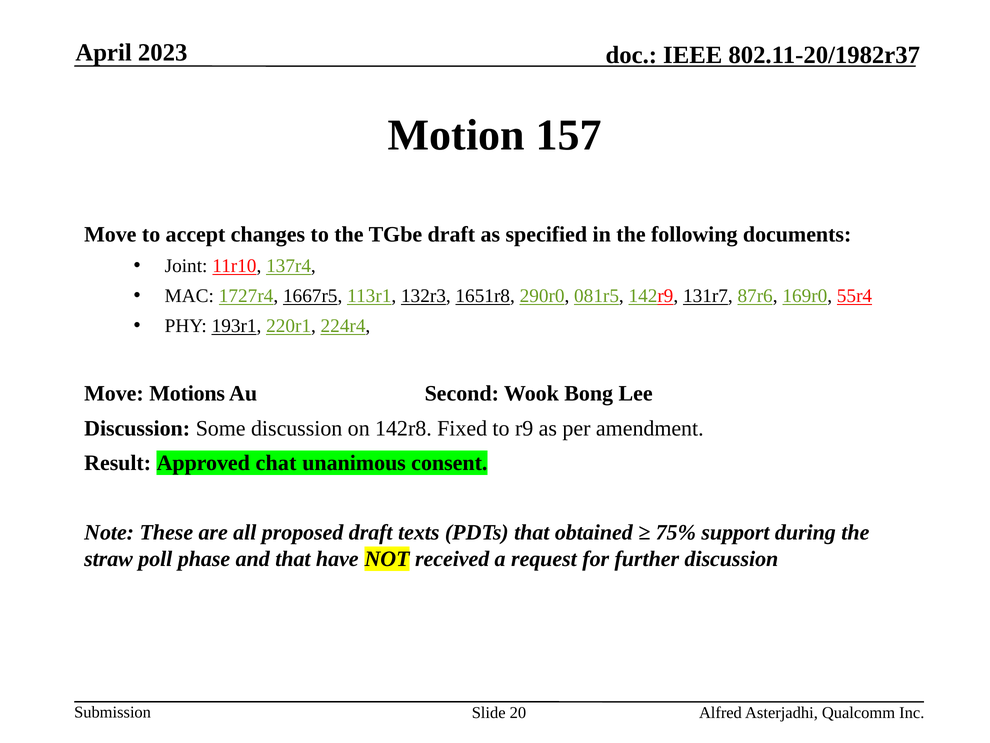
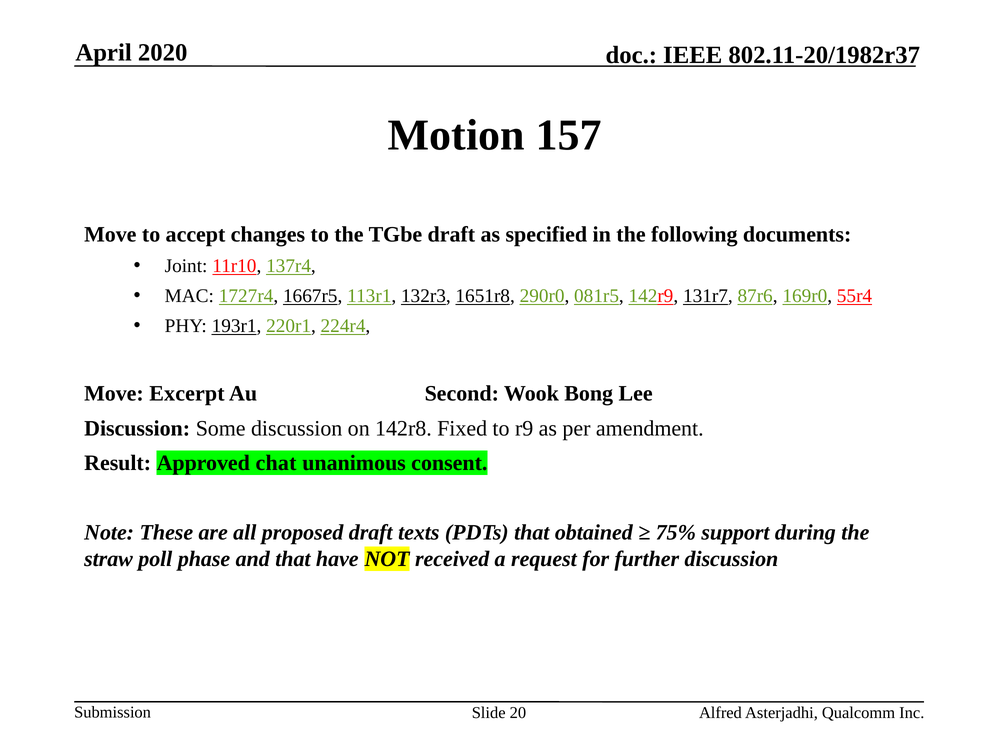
2023: 2023 -> 2020 (163, 52)
Motions: Motions -> Excerpt (187, 393)
